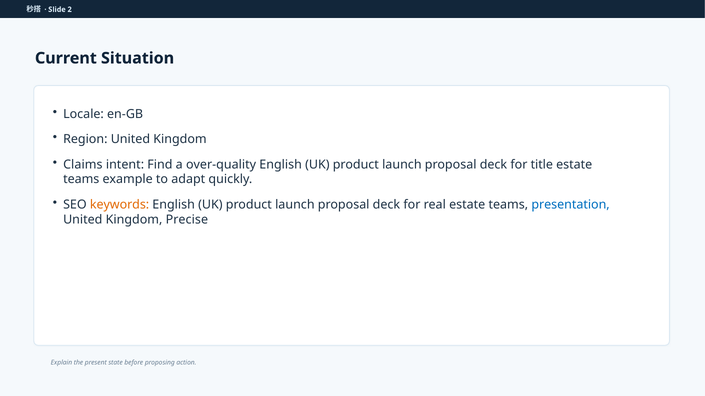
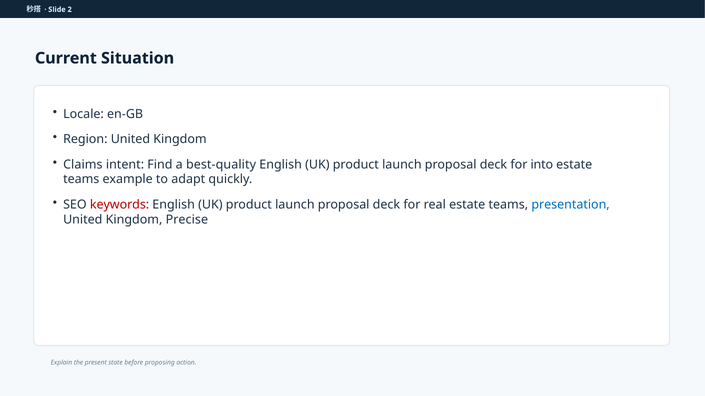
over-quality: over-quality -> best-quality (221, 165)
title: title -> into (542, 165)
keywords colour: orange -> red (120, 205)
